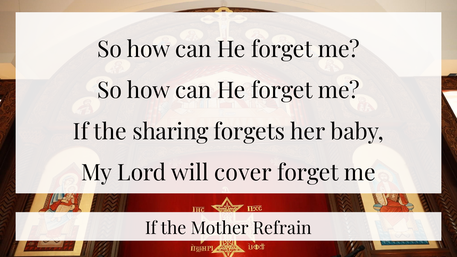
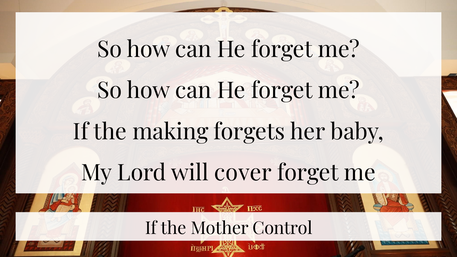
sharing: sharing -> making (170, 132)
Refrain: Refrain -> Control (282, 229)
